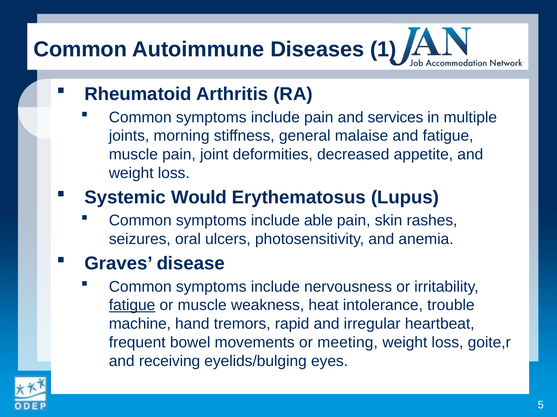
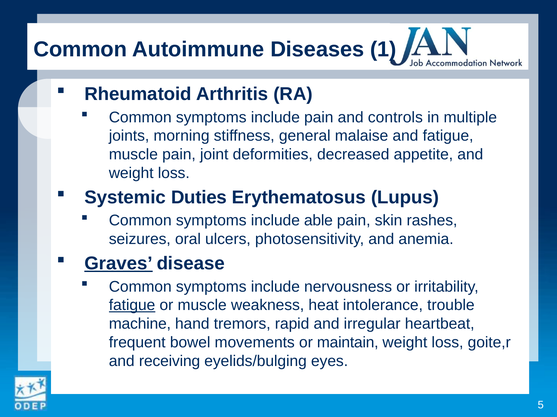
services: services -> controls (395, 117)
Would: Would -> Duties (199, 198)
Graves underline: none -> present (119, 264)
meeting: meeting -> maintain (348, 343)
